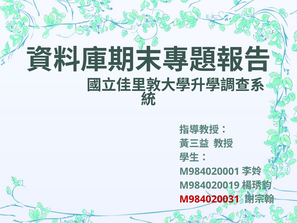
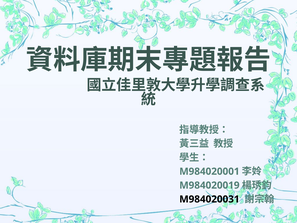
M984020031 colour: red -> black (209, 199)
